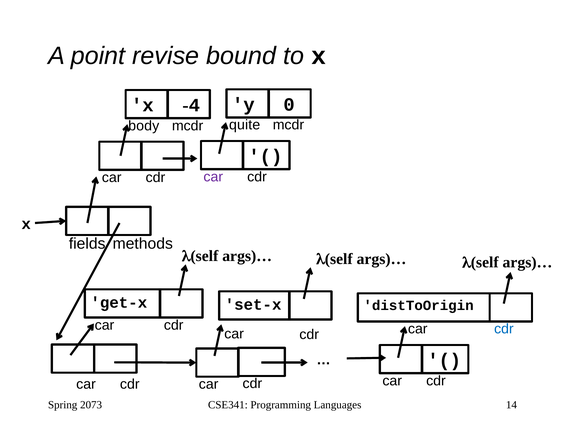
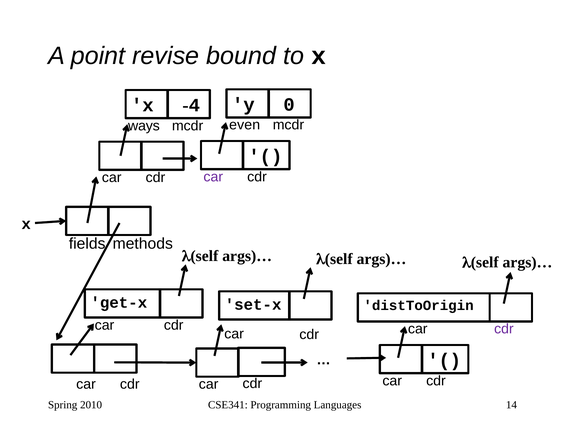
quite: quite -> even (245, 125)
body: body -> ways (144, 126)
cdr colour: blue -> purple (504, 330)
2073: 2073 -> 2010 (91, 406)
